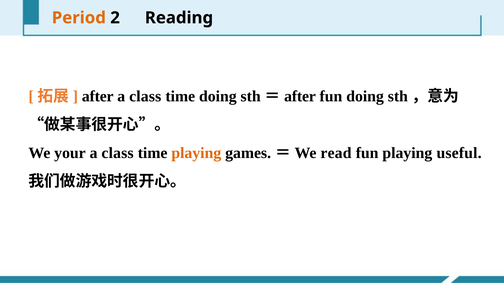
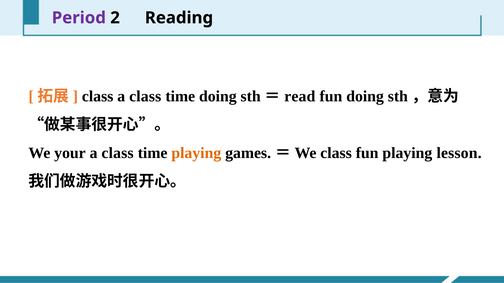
Period colour: orange -> purple (79, 18)
after: after -> class (98, 96)
after: after -> read (300, 96)
We read: read -> class (336, 153)
useful: useful -> lesson (459, 153)
